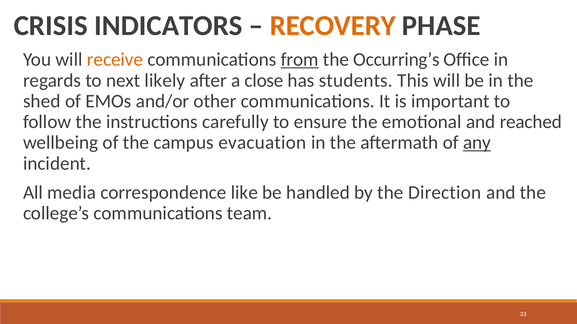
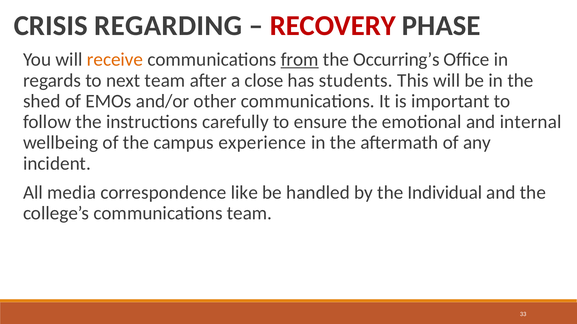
INDICATORS: INDICATORS -> REGARDING (168, 26)
RECOVERY colour: orange -> red (333, 26)
next likely: likely -> team (165, 80)
reached: reached -> internal (531, 122)
evacuation: evacuation -> experience (262, 143)
any underline: present -> none (477, 143)
Direction: Direction -> Individual (445, 193)
